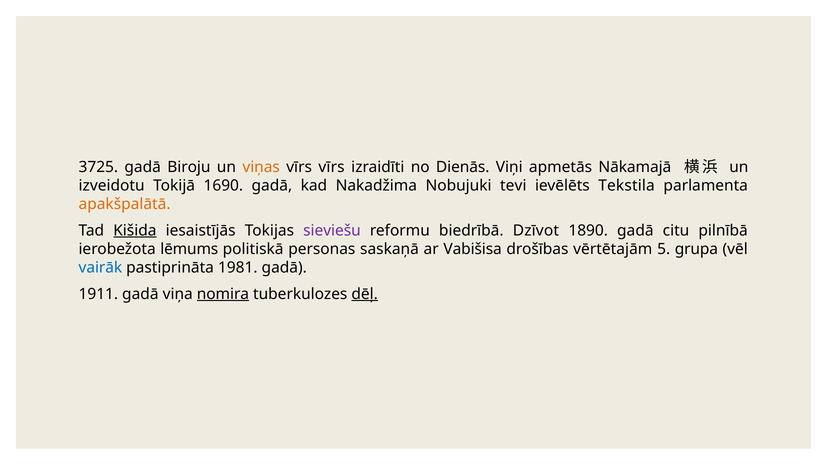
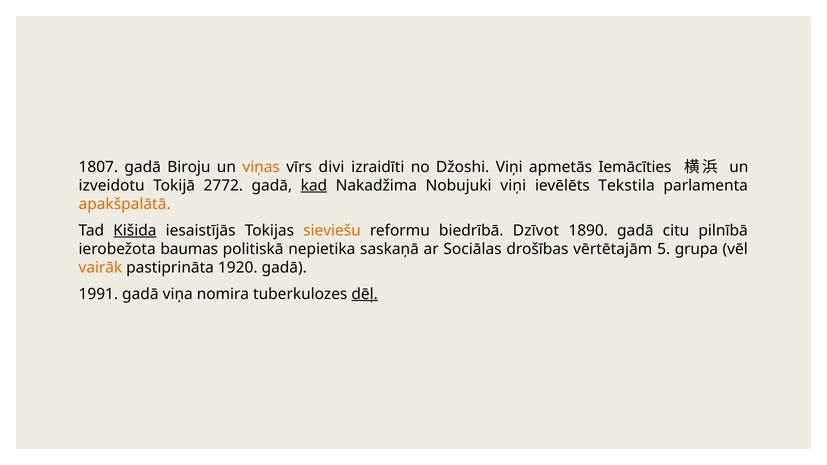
3725: 3725 -> 1807 (98, 167)
vīrs vīrs: vīrs -> divi (332, 167)
Dienās: Dienās -> Džoshi (463, 167)
Nākamajā: Nākamajā -> Iemācīties (635, 167)
1690: 1690 -> 2772 (223, 186)
kad underline: none -> present (314, 186)
Nobujuki tevi: tevi -> viņi (513, 186)
sieviešu colour: purple -> orange (332, 231)
lēmums: lēmums -> baumas (189, 249)
personas: personas -> nepietika (322, 249)
Vabišisa: Vabišisa -> Sociālas (473, 249)
vairāk colour: blue -> orange (100, 268)
1981: 1981 -> 1920 (238, 268)
1911: 1911 -> 1991 (98, 294)
nomira underline: present -> none (223, 294)
